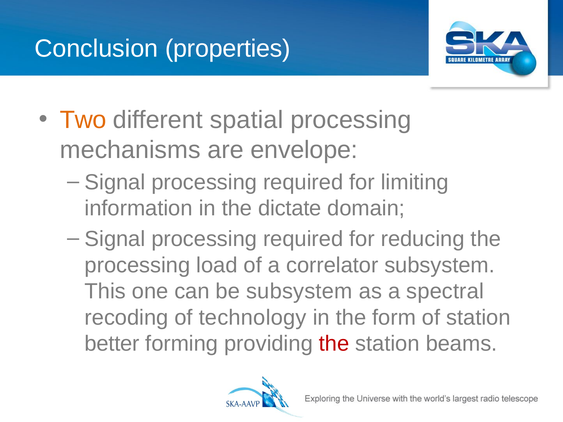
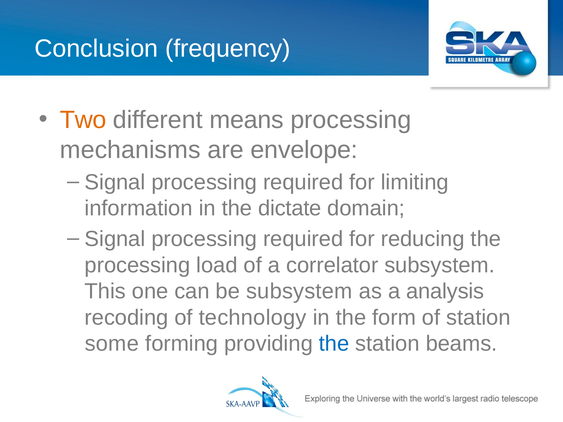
properties: properties -> frequency (228, 49)
spatial: spatial -> means (247, 120)
spectral: spectral -> analysis (445, 291)
better: better -> some (112, 344)
the colour: red -> blue (334, 344)
